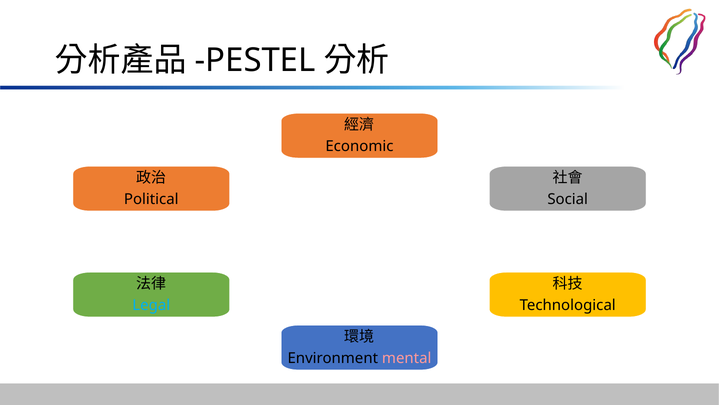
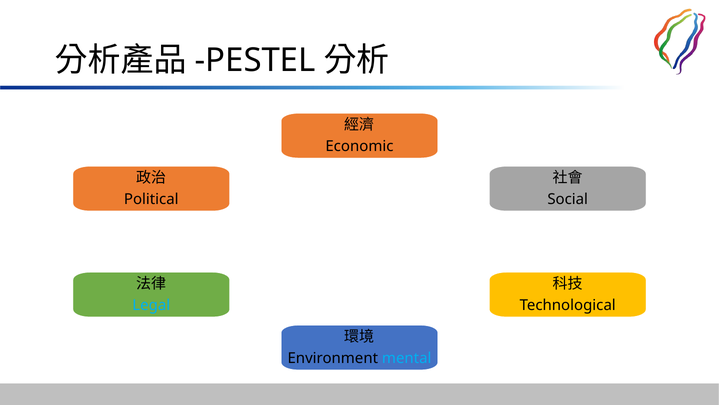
mental colour: pink -> light blue (407, 358)
